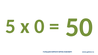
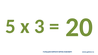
0: 0 -> 3 (39, 26)
50: 50 -> 20 (79, 27)
